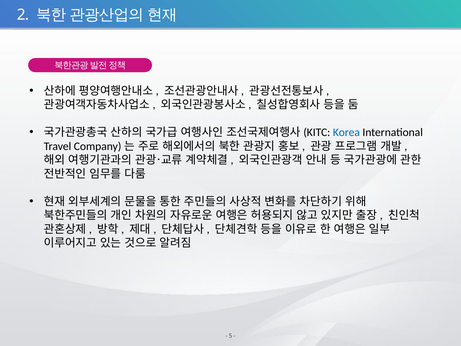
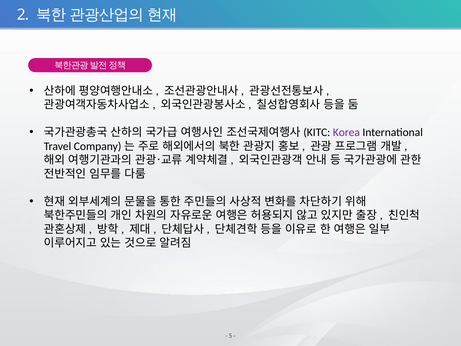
Korea colour: blue -> purple (346, 132)
